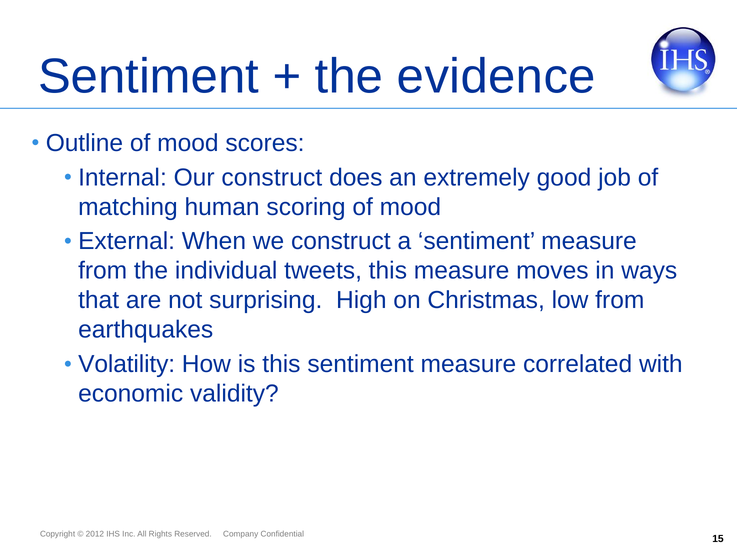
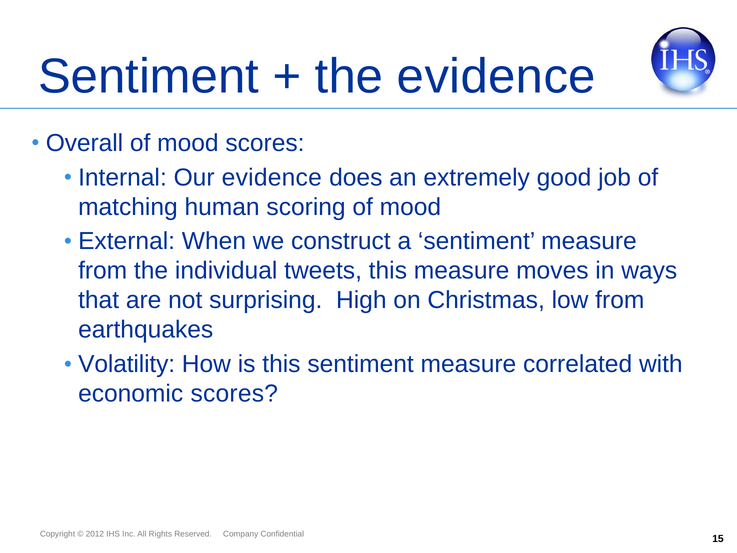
Outline: Outline -> Overall (84, 143)
Our construct: construct -> evidence (272, 177)
economic validity: validity -> scores (234, 394)
